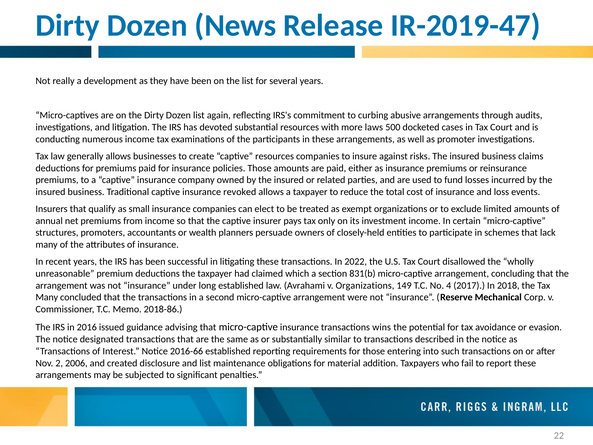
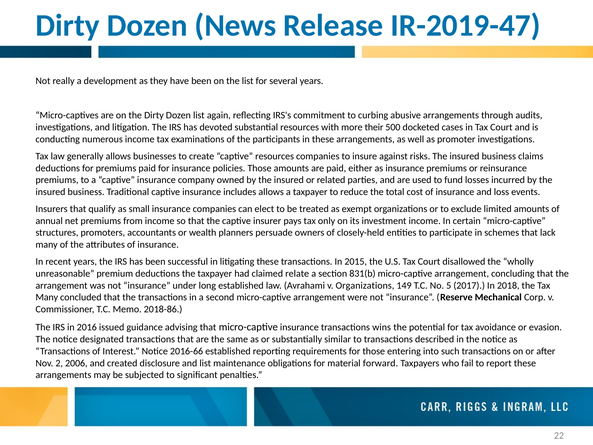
laws: laws -> their (374, 127)
revoked: revoked -> includes (240, 192)
2022: 2022 -> 2015 (356, 262)
which: which -> relate (297, 273)
4: 4 -> 5 (449, 285)
addition: addition -> forward (380, 363)
